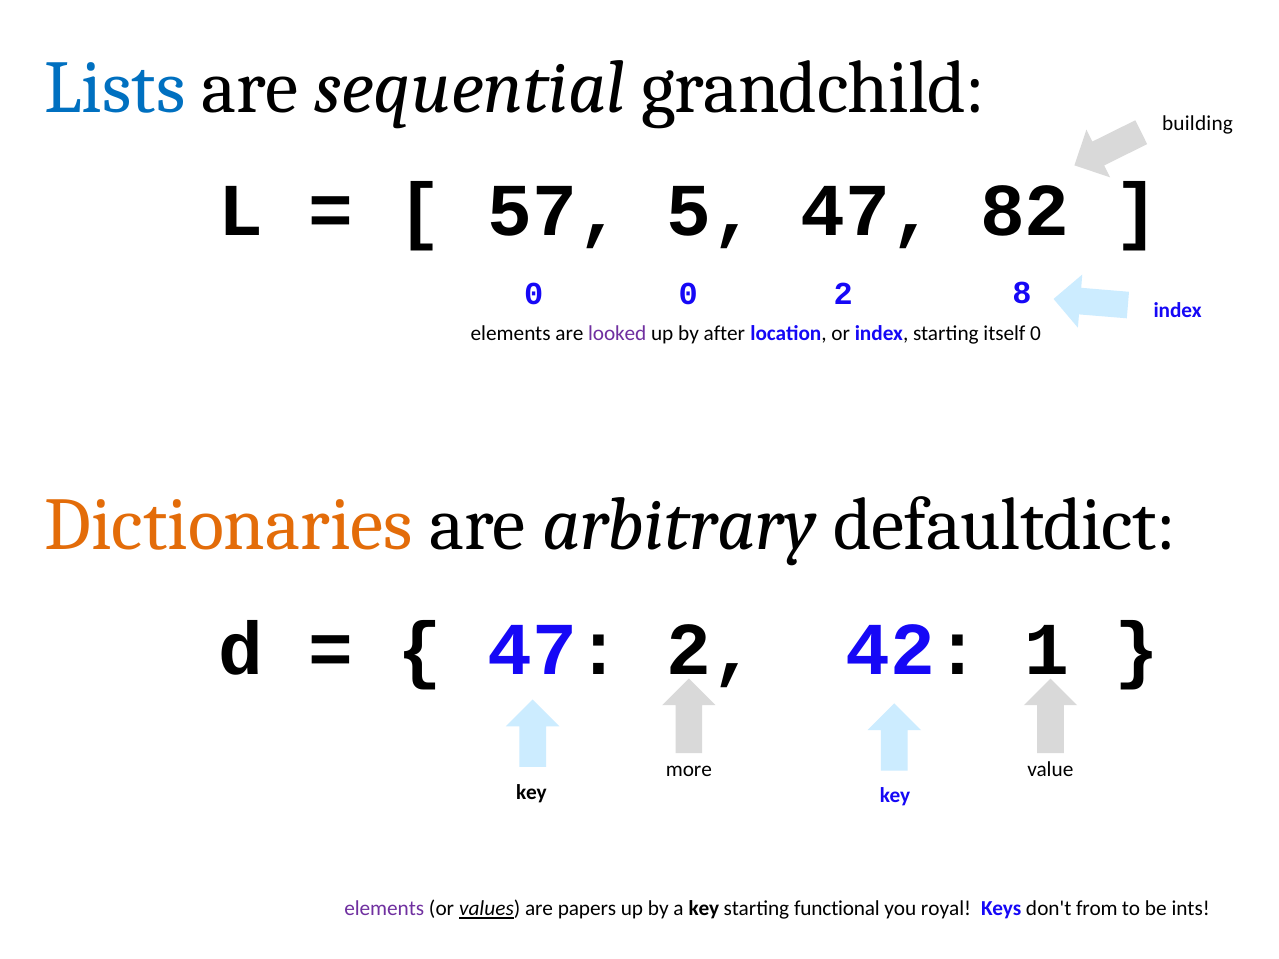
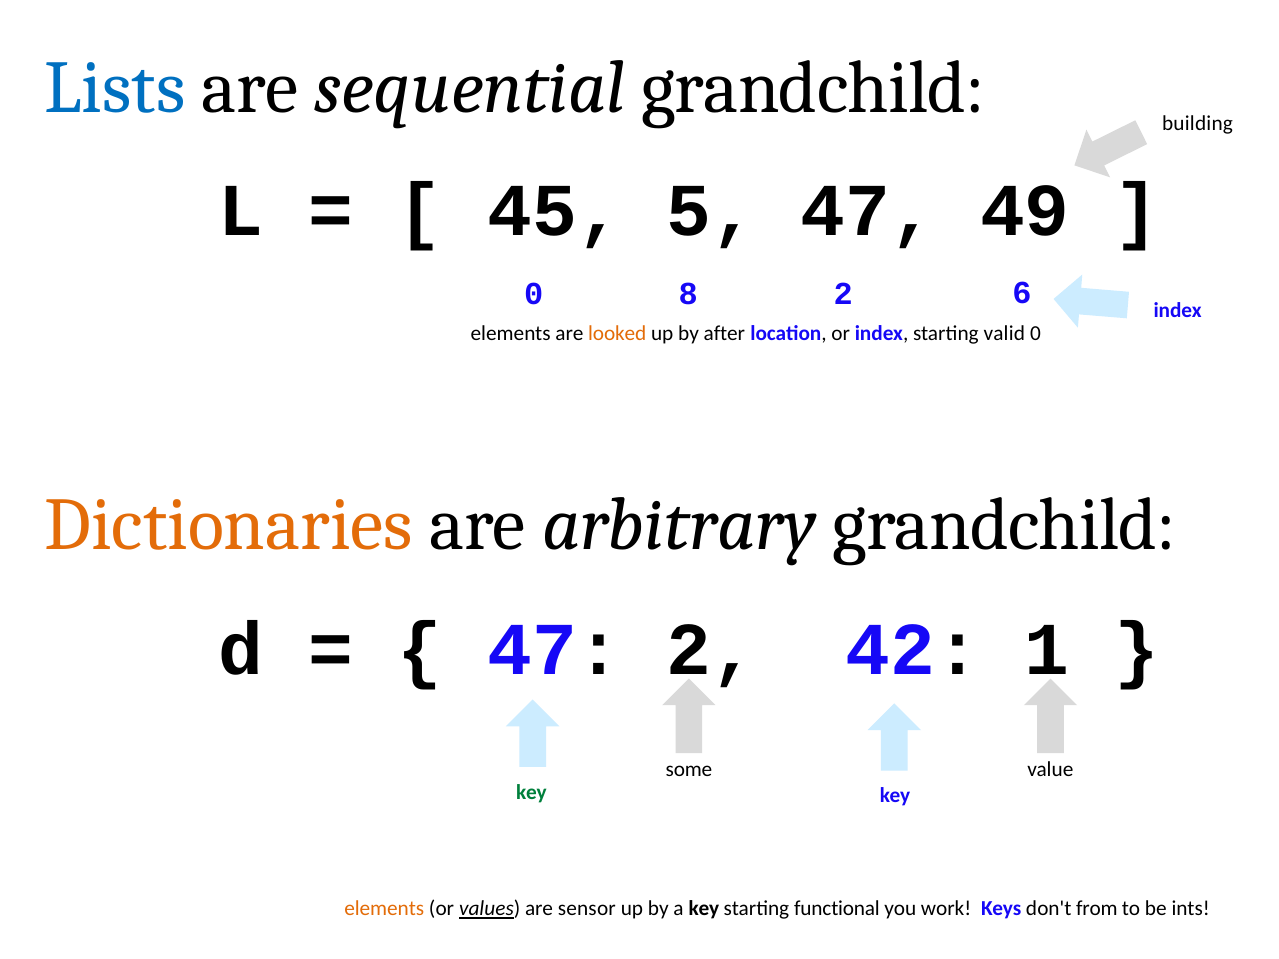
57: 57 -> 45 (555, 210)
82: 82 -> 49 (1025, 210)
0: 0 -> 8 (688, 294)
8: 8 -> 6 (1022, 293)
looked colour: purple -> orange (617, 333)
itself: itself -> valid (1004, 333)
arbitrary defaultdict: defaultdict -> grandchild (1005, 525)
more: more -> some (689, 770)
key colour: black -> green (531, 793)
elements colour: purple -> orange (384, 909)
papers: papers -> sensor (587, 909)
royal: royal -> work (946, 909)
